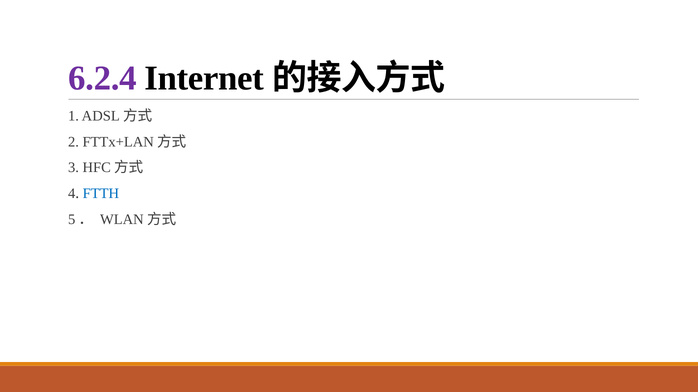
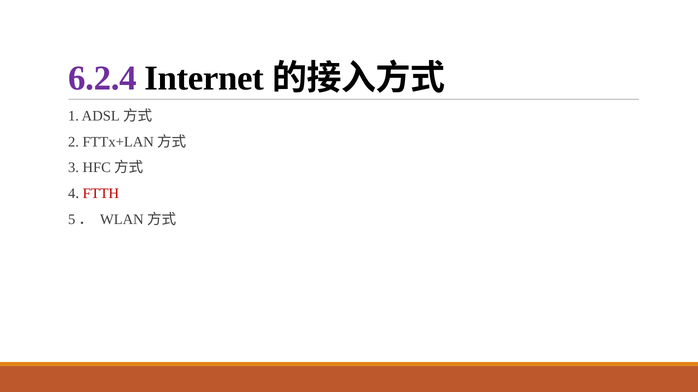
FTTH colour: blue -> red (101, 194)
